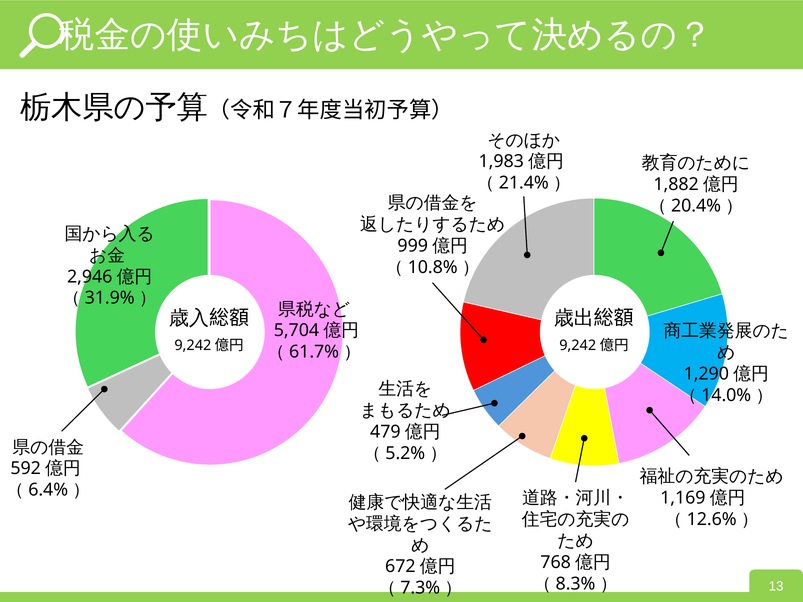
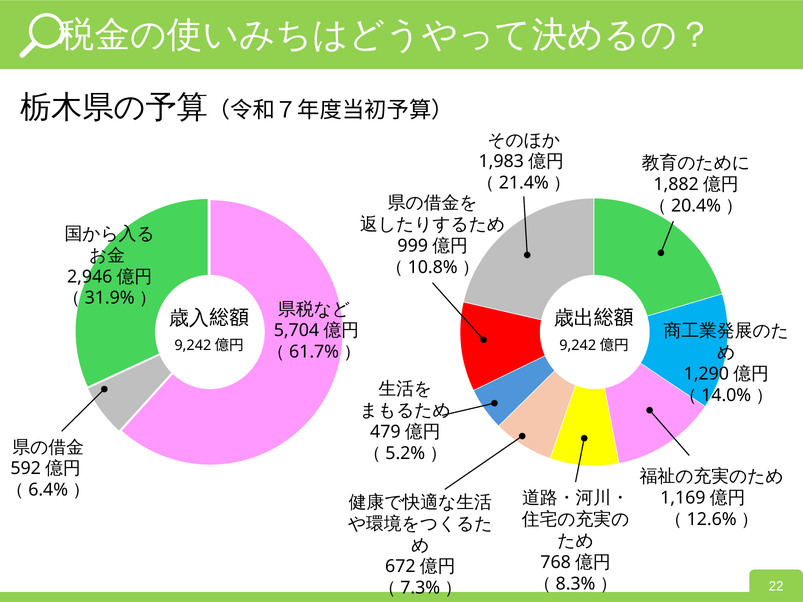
13: 13 -> 22 (776, 587)
